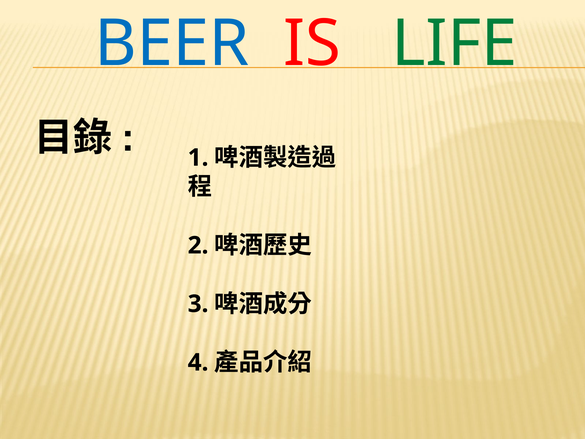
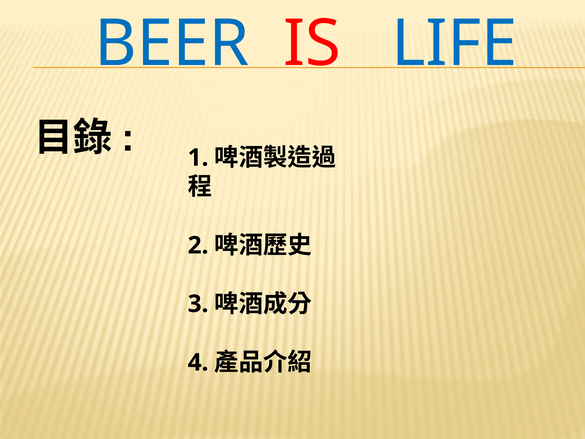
LIFE colour: green -> blue (454, 44)
